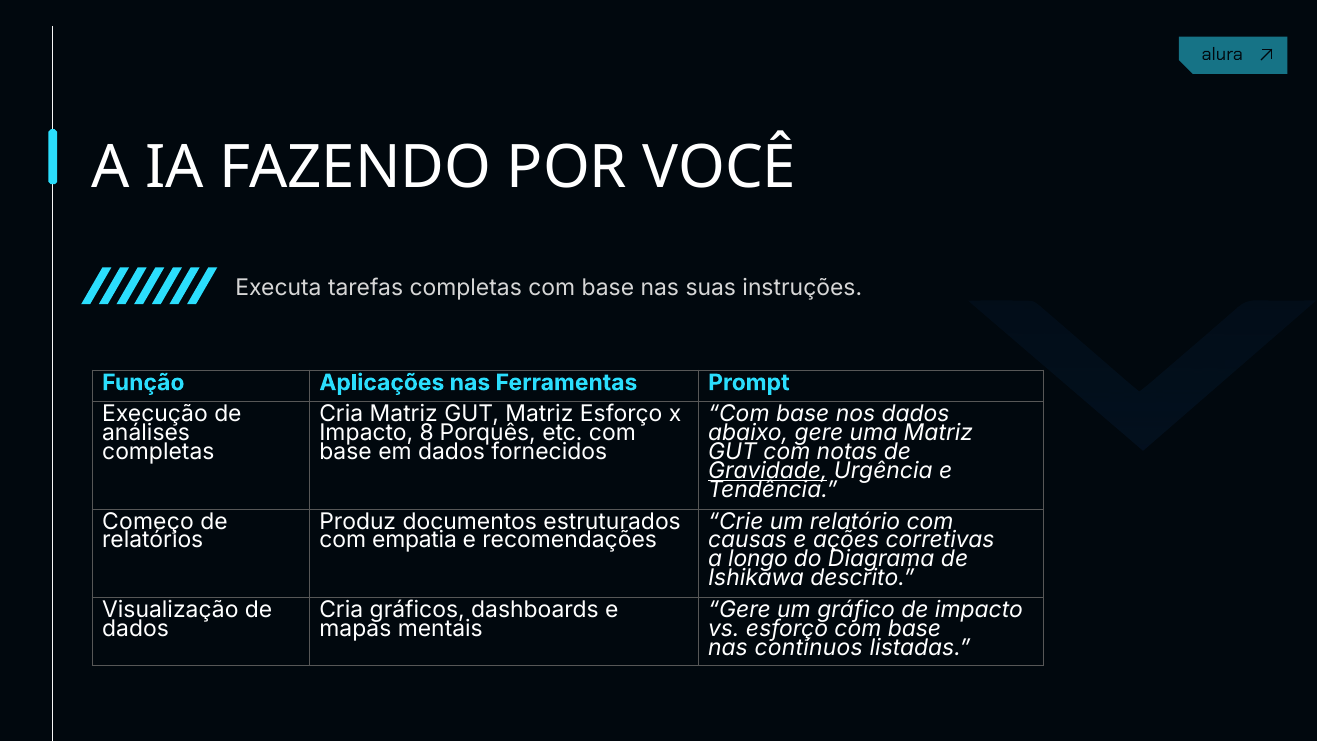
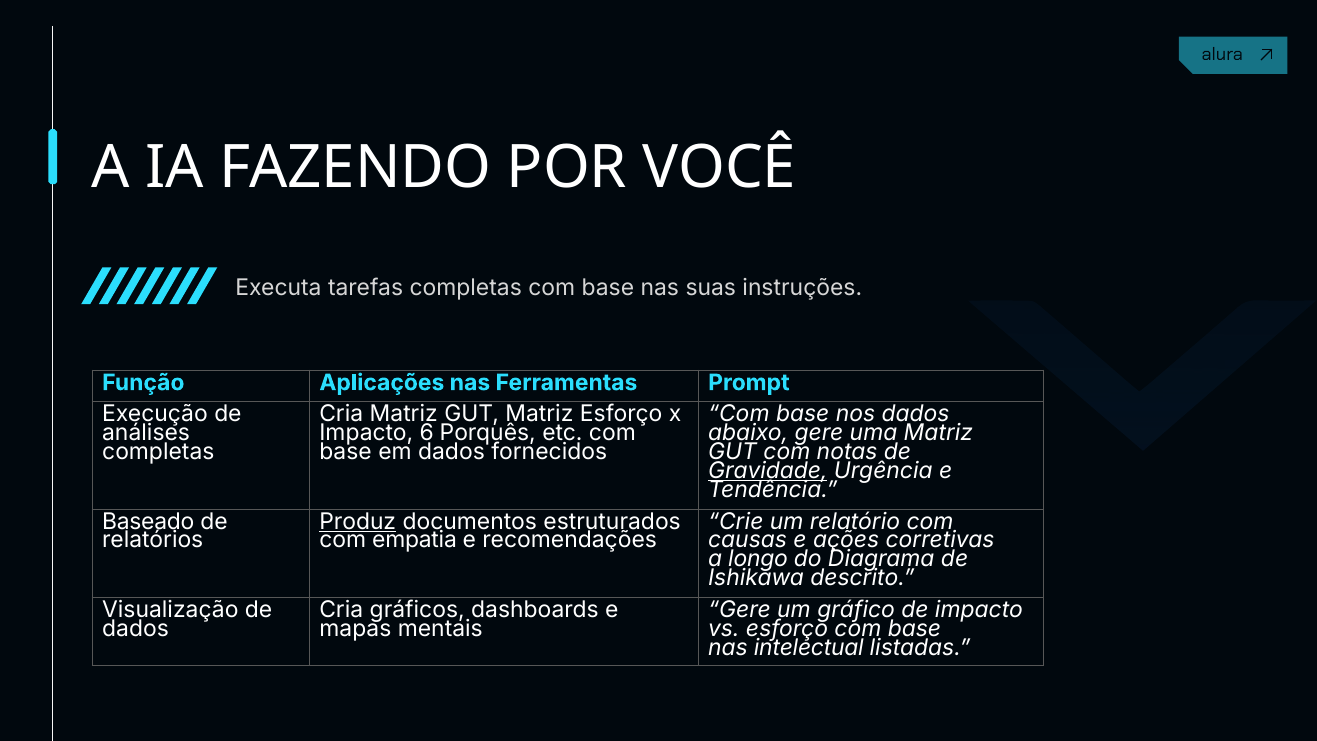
8: 8 -> 6 (427, 433)
Começo: Começo -> Baseado (148, 521)
Produz underline: none -> present (358, 521)
contínuos: contínuos -> intelectual (809, 647)
